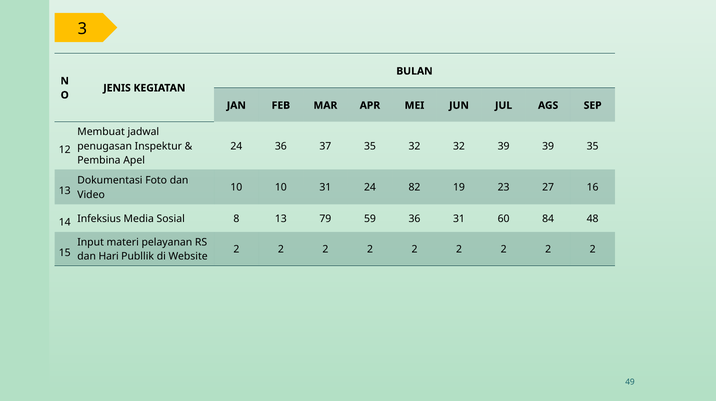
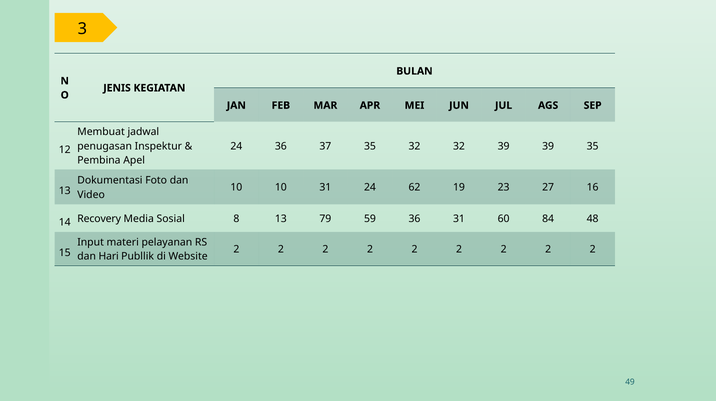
82: 82 -> 62 (415, 188)
Infeksius: Infeksius -> Recovery (99, 219)
